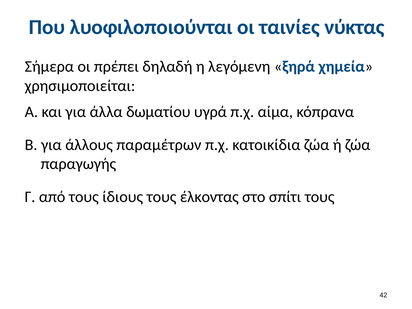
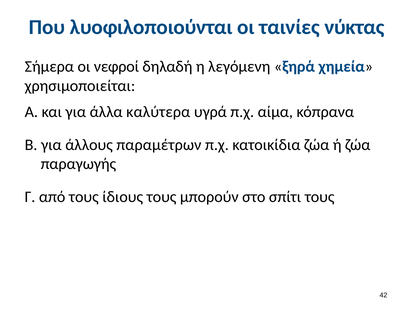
πρέπει: πρέπει -> νεφροί (116, 67)
δωματίου: δωματίου -> καλύτερα (158, 112)
έλκοντας: έλκοντας -> μπορούν (209, 197)
